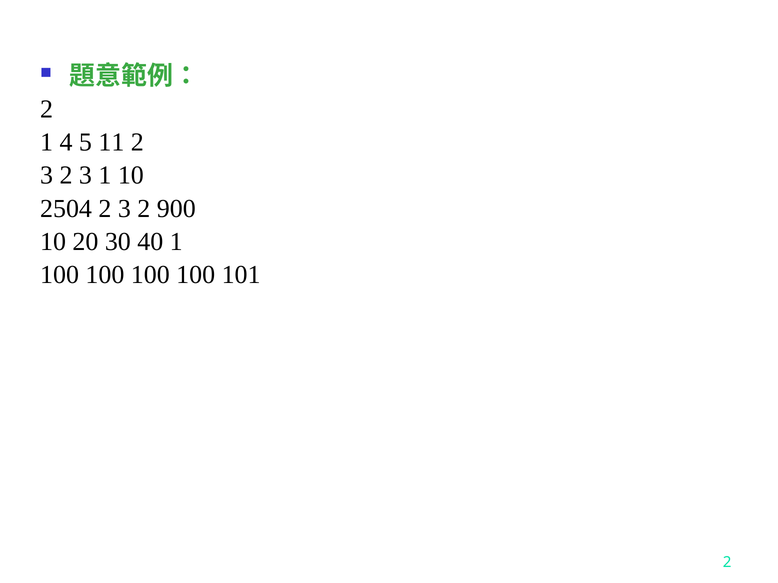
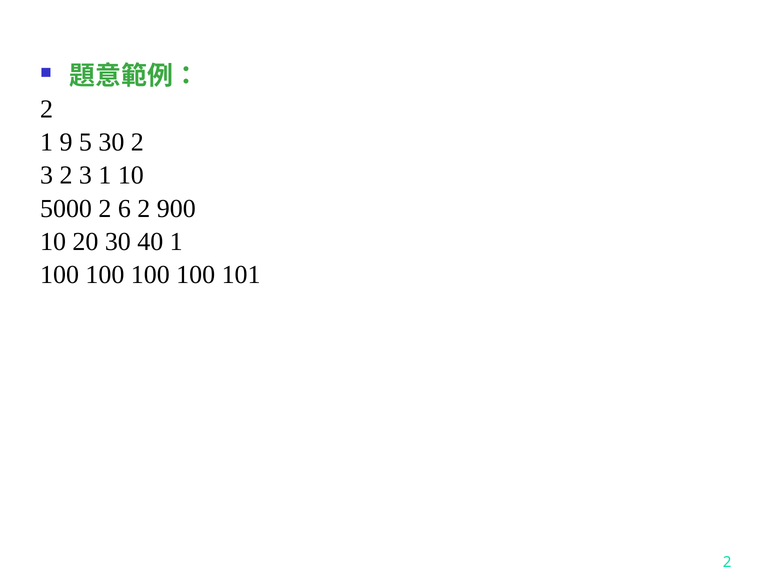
4: 4 -> 9 (66, 142)
5 11: 11 -> 30 (111, 142)
2504: 2504 -> 5000 (66, 209)
3: 3 -> 6 (124, 209)
